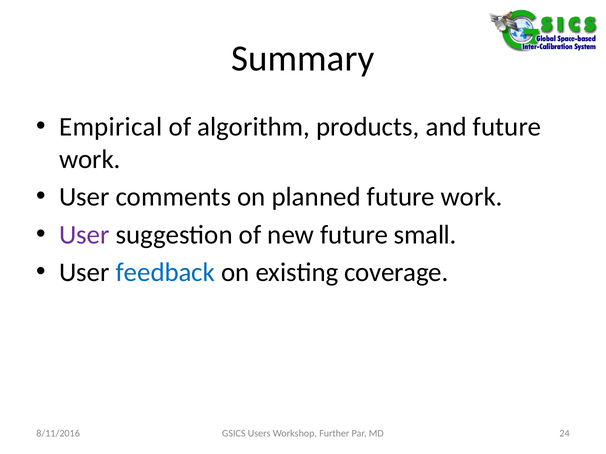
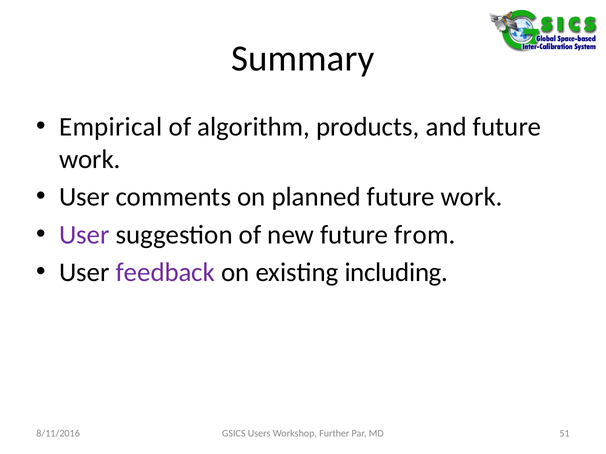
small: small -> from (425, 235)
feedback colour: blue -> purple (165, 273)
coverage: coverage -> including (396, 273)
24: 24 -> 51 (565, 434)
